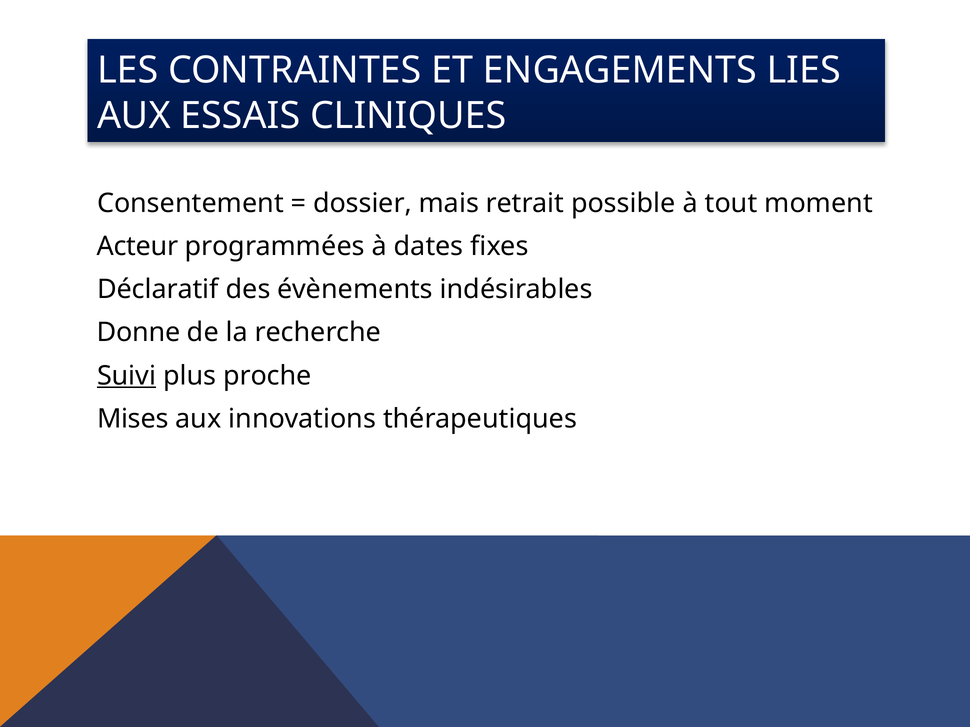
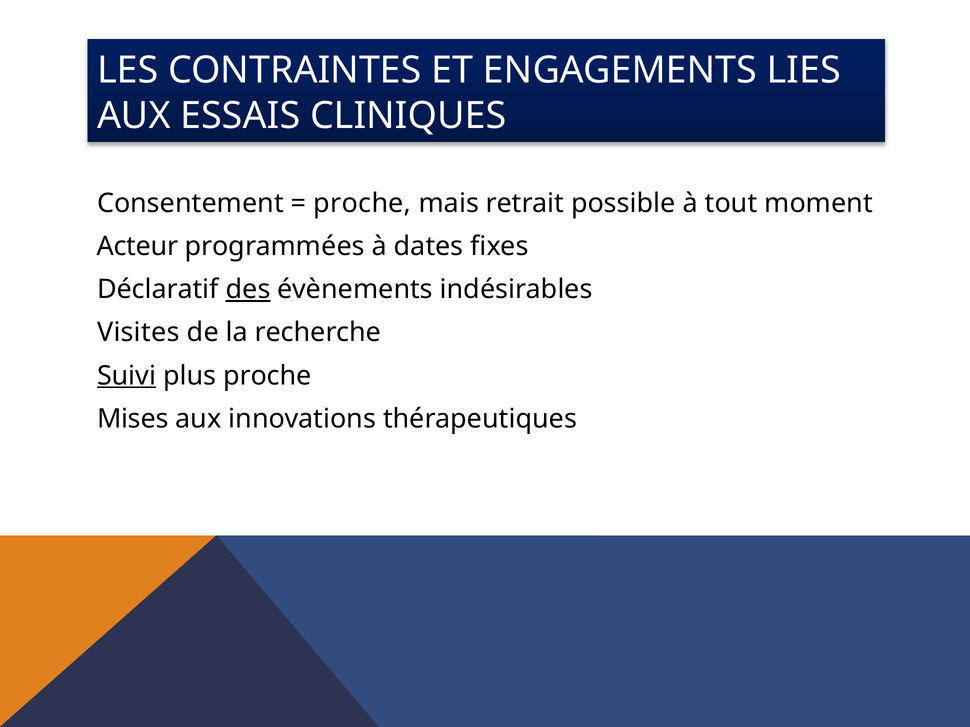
dossier: dossier -> proche (362, 203)
des underline: none -> present (248, 290)
Donne: Donne -> Visites (138, 333)
